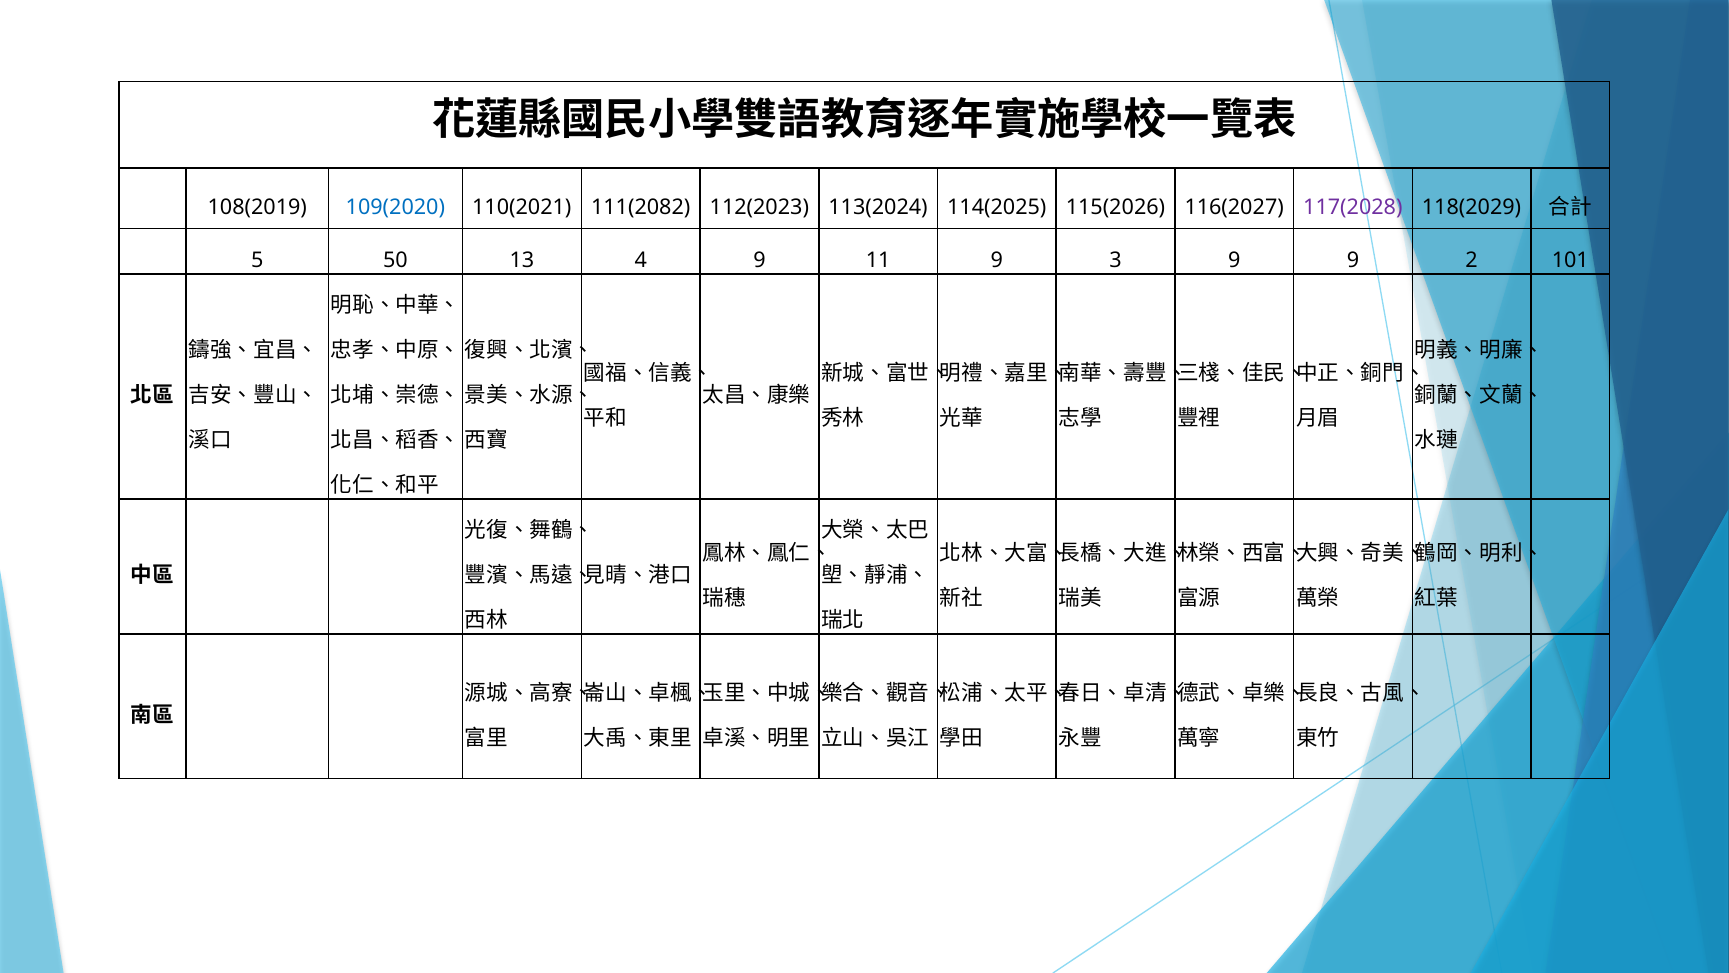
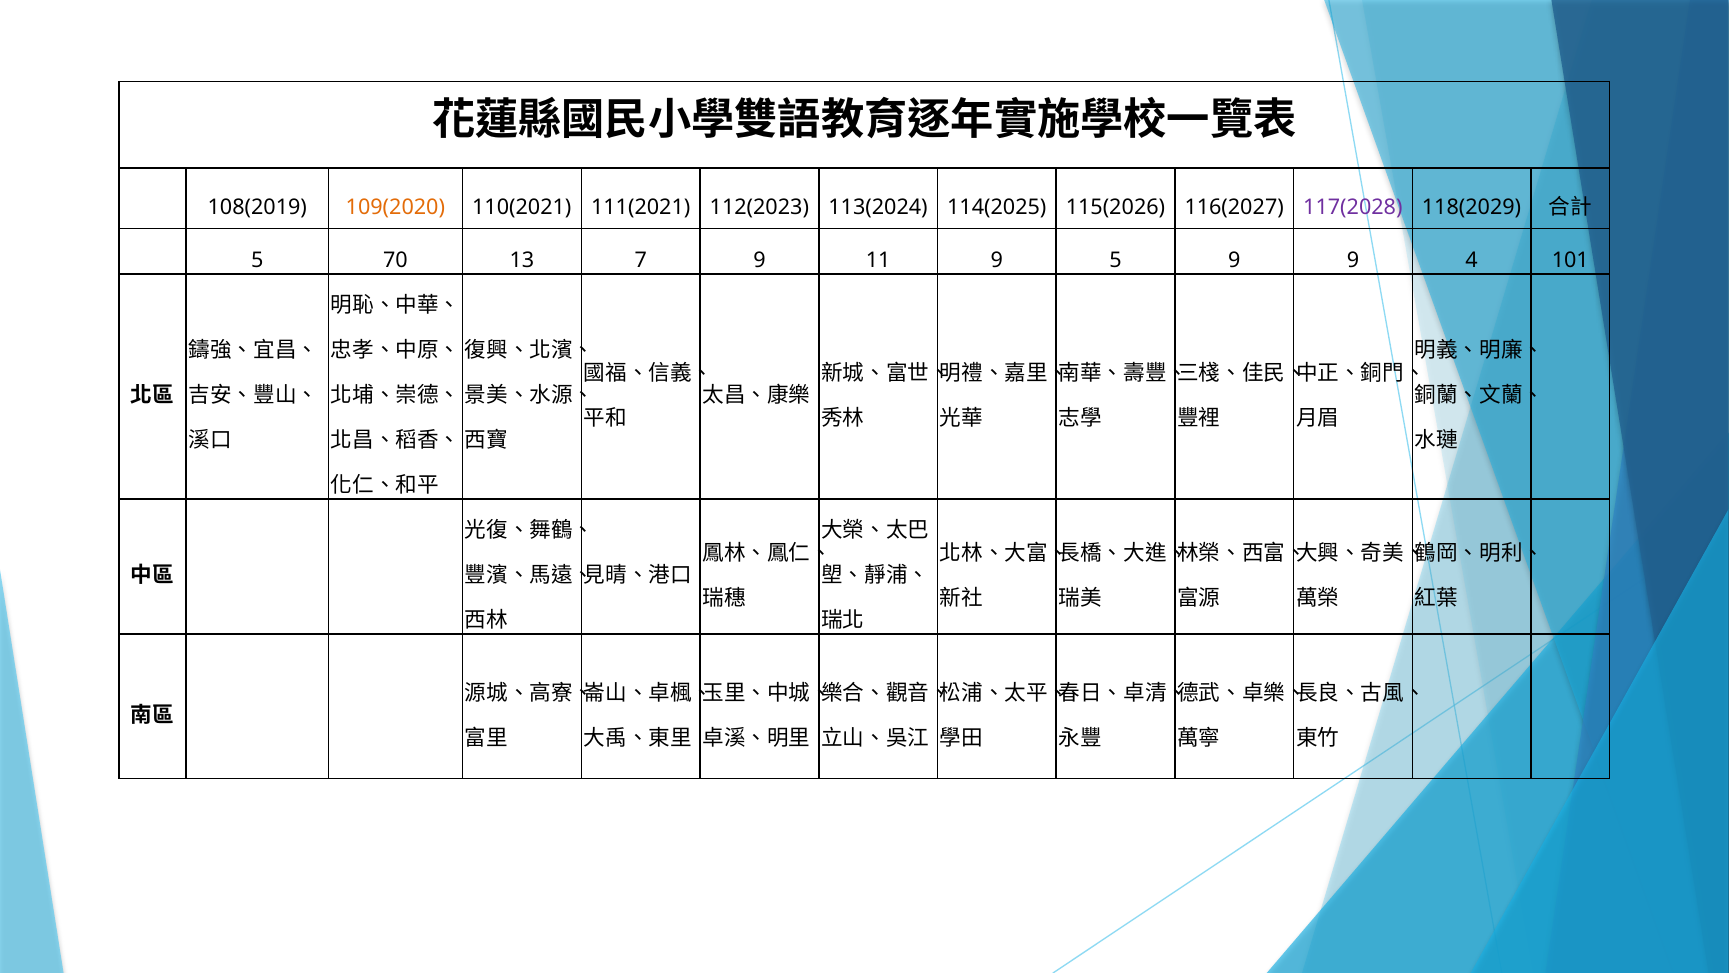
109(2020 colour: blue -> orange (395, 207)
111(2082: 111(2082 -> 111(2021 (641, 207)
50: 50 -> 70 (395, 260)
4: 4 -> 7 (641, 260)
9 3: 3 -> 5 (1116, 260)
2: 2 -> 4 (1472, 260)
